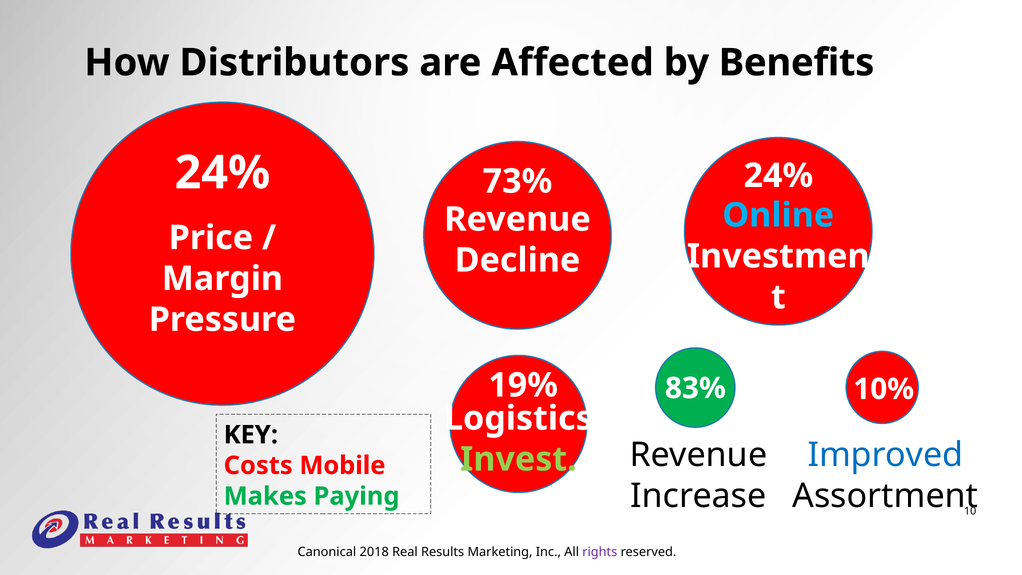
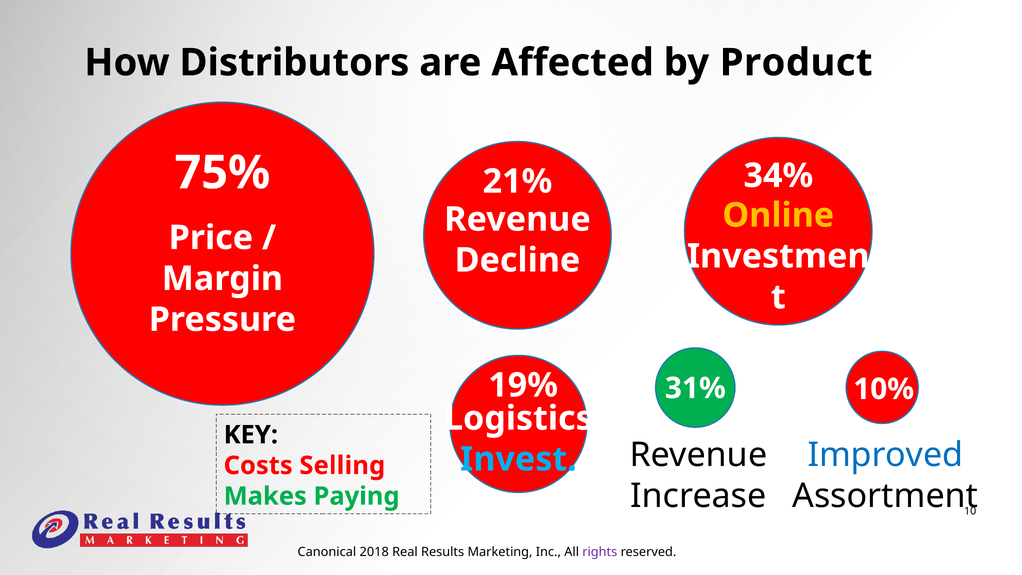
Benefits: Benefits -> Product (796, 63)
24%: 24% -> 75% (222, 173)
24%: 24% -> 34% (778, 176)
73%: 73% -> 21% (517, 181)
Online colour: light blue -> yellow (778, 215)
83%: 83% -> 31% (695, 388)
Invest colour: light green -> light blue (518, 459)
Mobile: Mobile -> Selling (342, 465)
